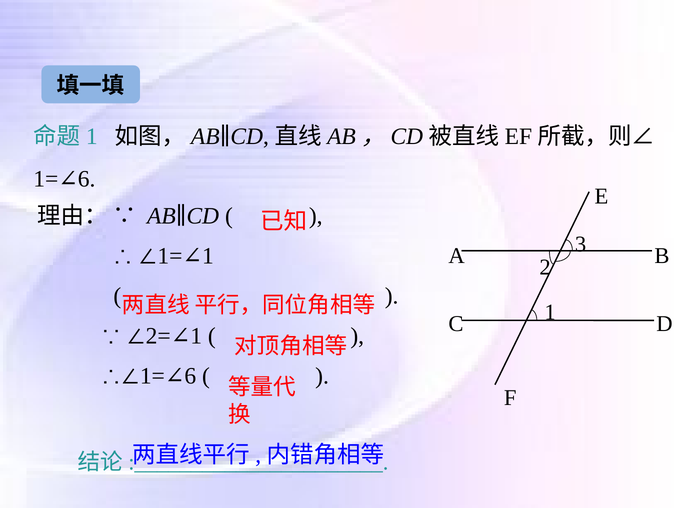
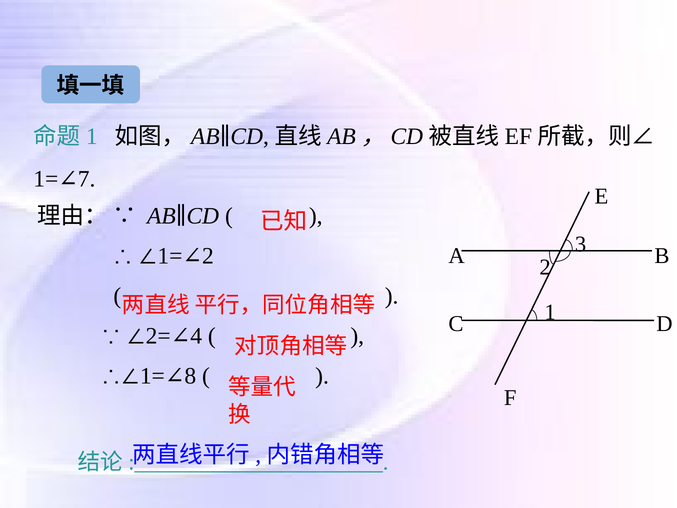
6: 6 -> 7 (87, 179)
1: 1 -> 2 (208, 256)
1: 1 -> 4 (196, 336)
6: 6 -> 8 (190, 376)
